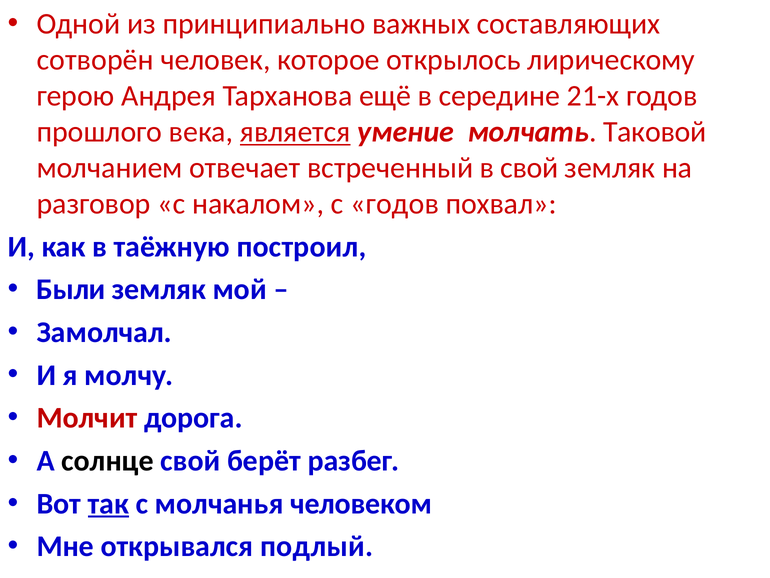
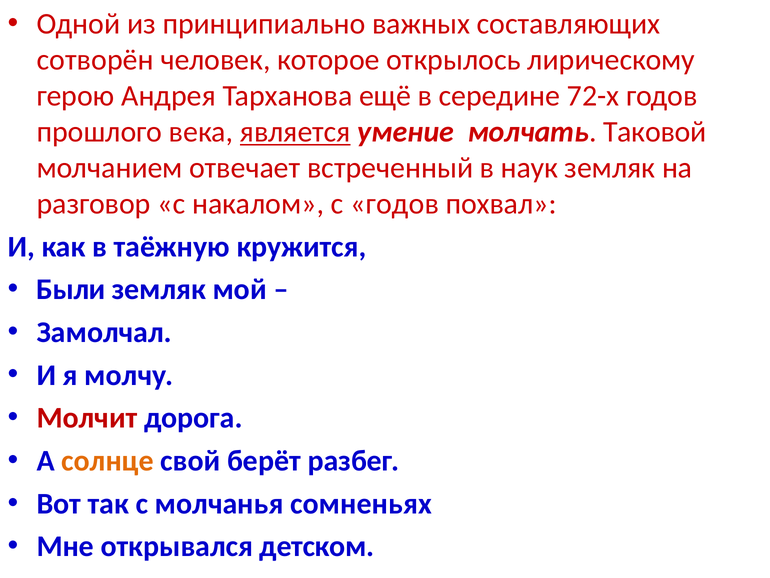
21-х: 21-х -> 72-х (593, 96)
в свой: свой -> наук (529, 168)
построил: построил -> кружится (302, 246)
солнце colour: black -> orange (108, 461)
так underline: present -> none (108, 503)
человеком: человеком -> сомненьях (361, 503)
подлый: подлый -> детском (317, 546)
